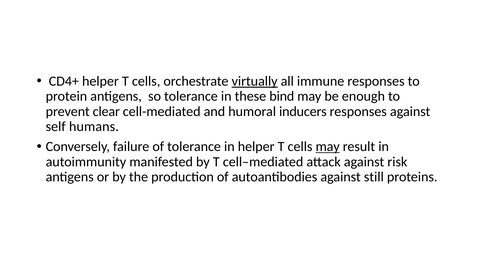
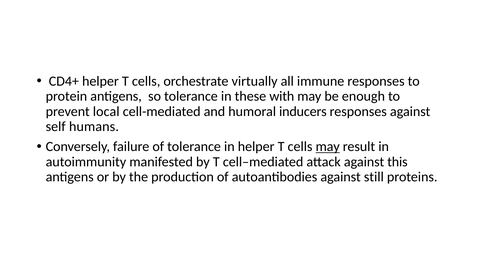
virtually underline: present -> none (255, 81)
bind: bind -> with (282, 96)
clear: clear -> local (106, 112)
risk: risk -> this (397, 162)
